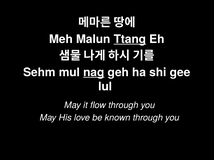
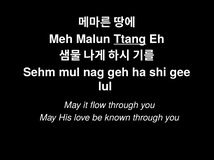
nag underline: present -> none (94, 73)
